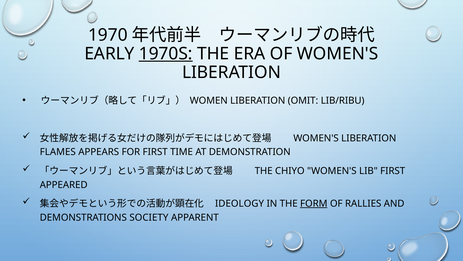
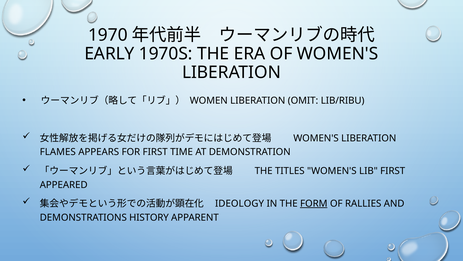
1970S underline: present -> none (166, 54)
CHIYO: CHIYO -> TITLES (290, 171)
SOCIETY: SOCIETY -> HISTORY (149, 217)
